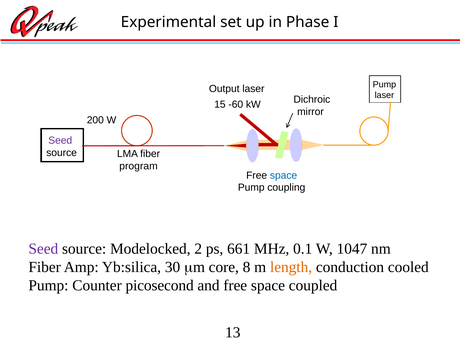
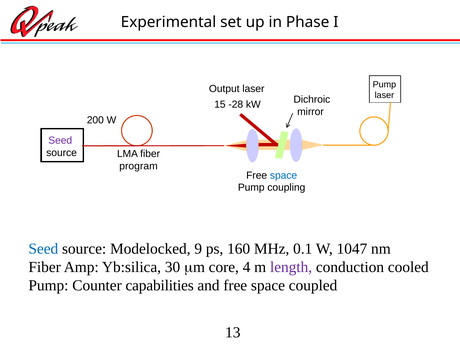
-60: -60 -> -28 (236, 104)
Seed colour: purple -> blue (43, 249)
2: 2 -> 9 (198, 249)
661: 661 -> 160 (239, 249)
8: 8 -> 4 (247, 267)
length colour: orange -> purple (291, 267)
picosecond: picosecond -> capabilities (160, 285)
